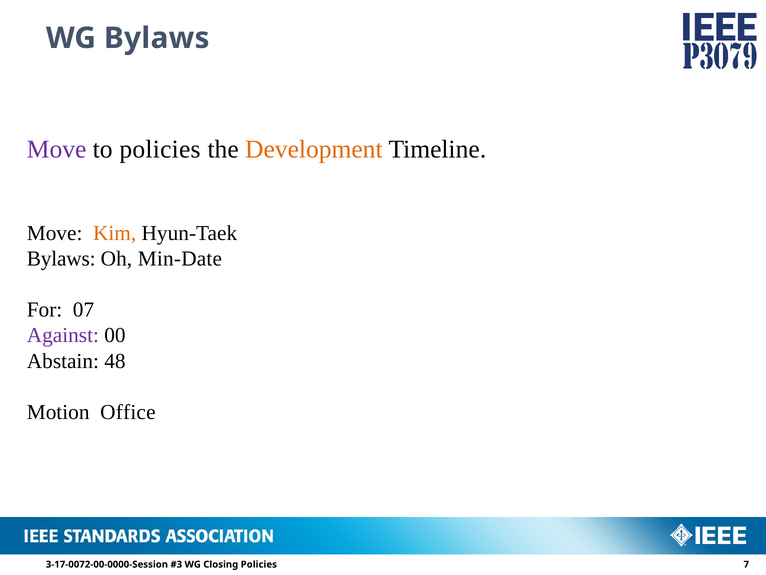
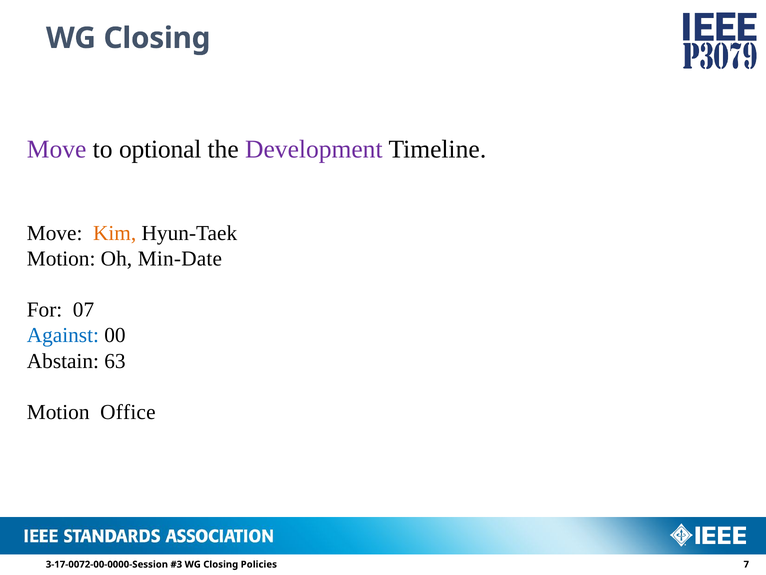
Bylaws: Bylaws -> Closing (157, 38)
to policies: policies -> optional (160, 149)
Development colour: orange -> purple (314, 149)
Bylaws: Bylaws -> Motion (61, 259)
Against colour: purple -> blue (63, 335)
48: 48 -> 63 (115, 361)
